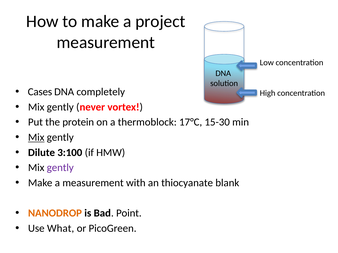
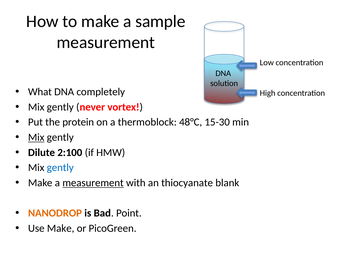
project: project -> sample (160, 22)
Cases: Cases -> What (40, 92)
17°C: 17°C -> 48°C (191, 122)
3:100: 3:100 -> 2:100 (70, 153)
gently colour: purple -> blue (60, 168)
measurement underline: none -> present (93, 183)
Use What: What -> Make (61, 229)
